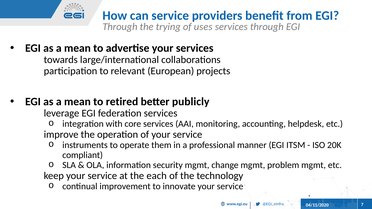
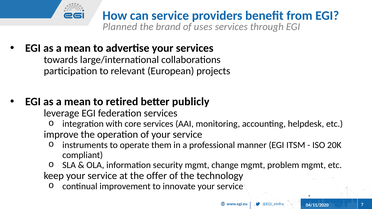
Through: Through -> Planned (120, 27)
trying: trying -> brand (168, 27)
each: each -> offer (157, 176)
